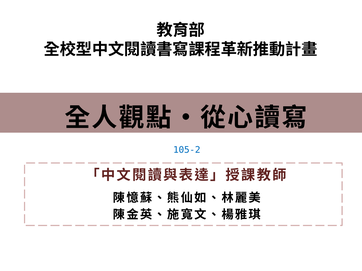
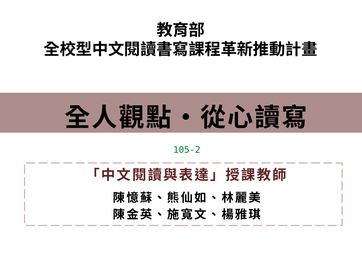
105-2 colour: blue -> green (187, 150)
